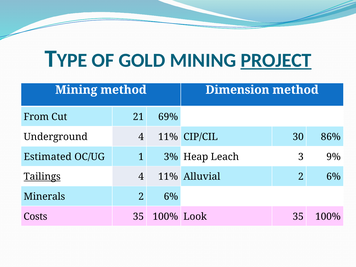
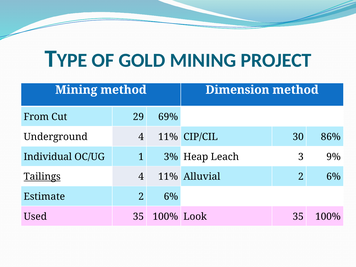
PROJECT underline: present -> none (276, 60)
21: 21 -> 29 (138, 117)
Estimated: Estimated -> Individual (48, 157)
Minerals: Minerals -> Estimate (44, 197)
Costs: Costs -> Used (35, 217)
